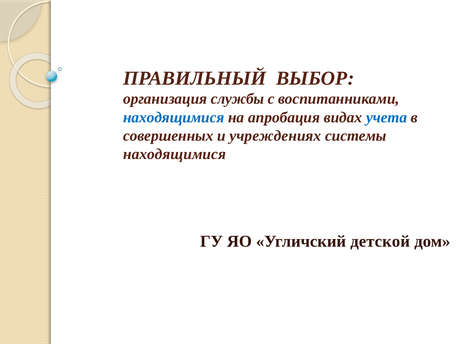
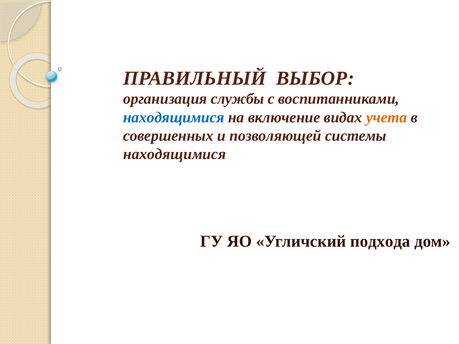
апробация: апробация -> включение (284, 117)
учета colour: blue -> orange (387, 117)
учреждениях: учреждениях -> позволяющей (275, 136)
детской: детской -> подхода (380, 241)
